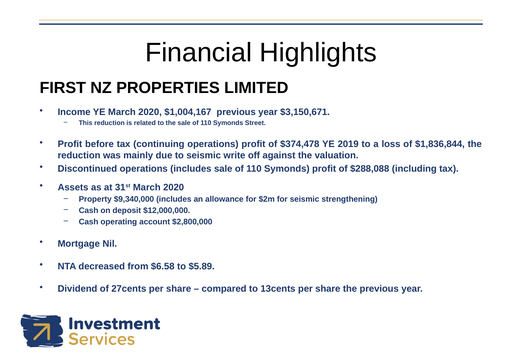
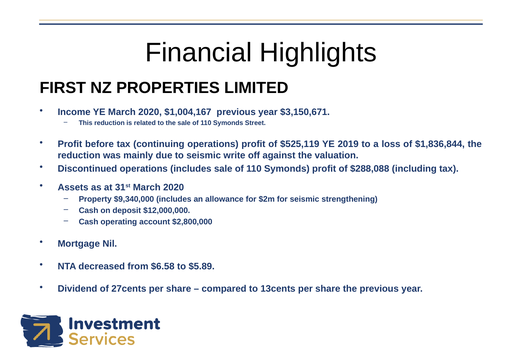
$374,478: $374,478 -> $525,119 (300, 144)
